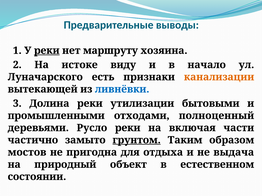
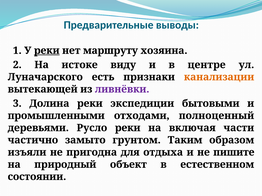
начало: начало -> центре (207, 65)
ливнёвки colour: blue -> purple (122, 89)
утилизации: утилизации -> экспедиции (142, 104)
грунтом underline: present -> none (137, 140)
мостов: мостов -> изъяли (27, 153)
выдача: выдача -> пишите (234, 153)
